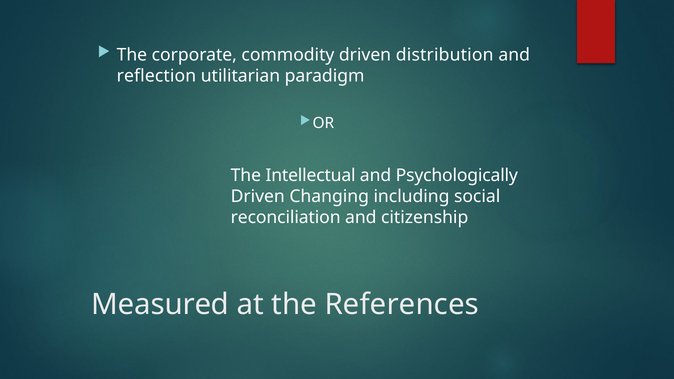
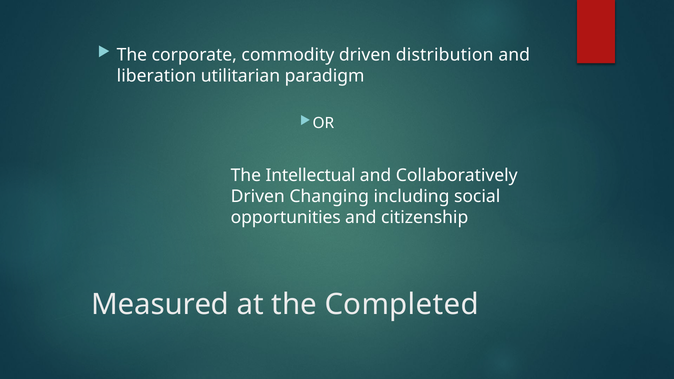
reflection: reflection -> liberation (156, 76)
Psychologically: Psychologically -> Collaboratively (457, 175)
reconciliation: reconciliation -> opportunities (286, 218)
References: References -> Completed (402, 305)
